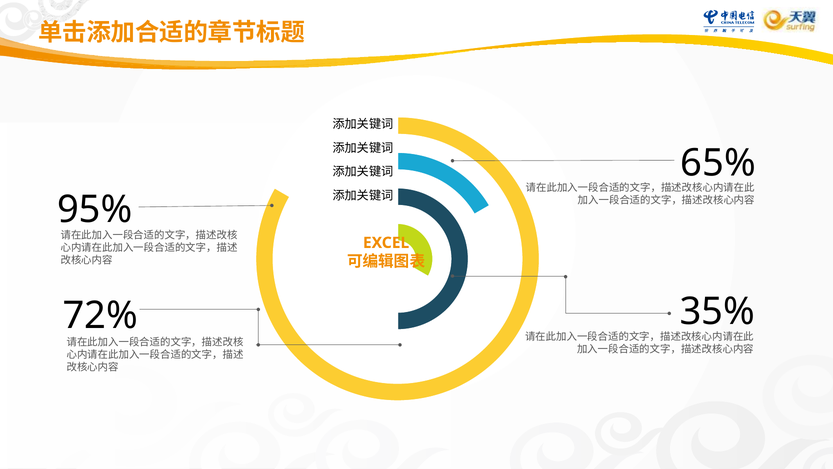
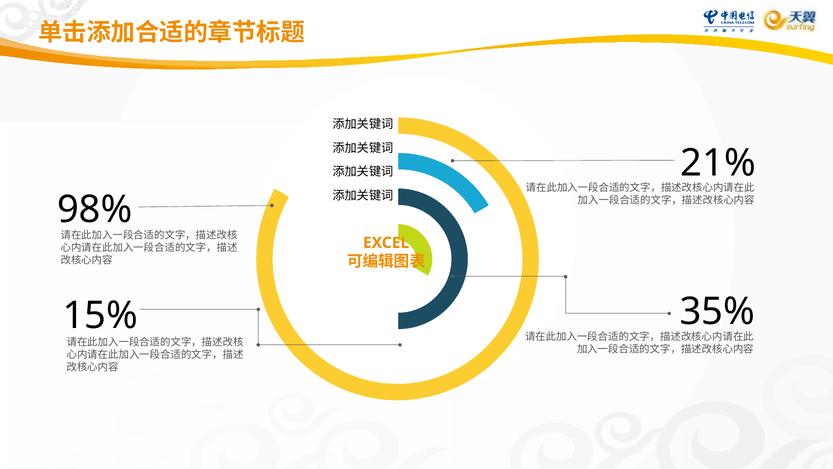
65%: 65% -> 21% (718, 163)
95%: 95% -> 98% (95, 209)
72%: 72% -> 15% (100, 315)
